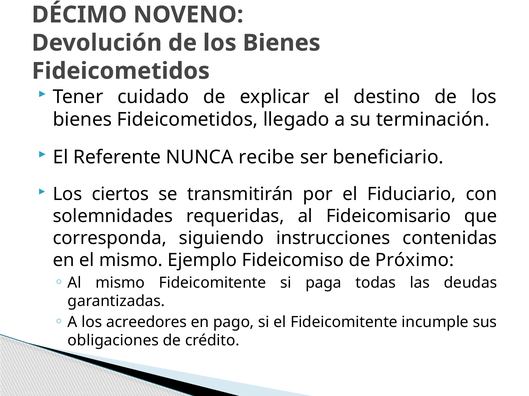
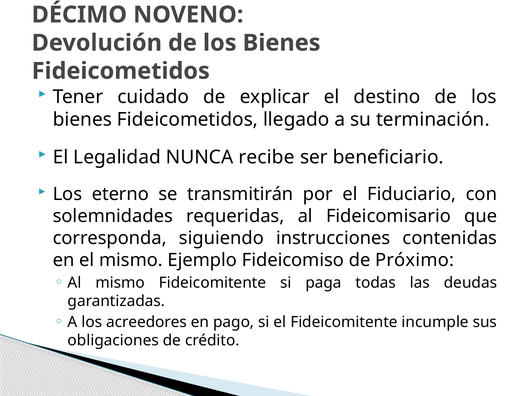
Referente: Referente -> Legalidad (117, 157)
ciertos: ciertos -> eterno (120, 195)
